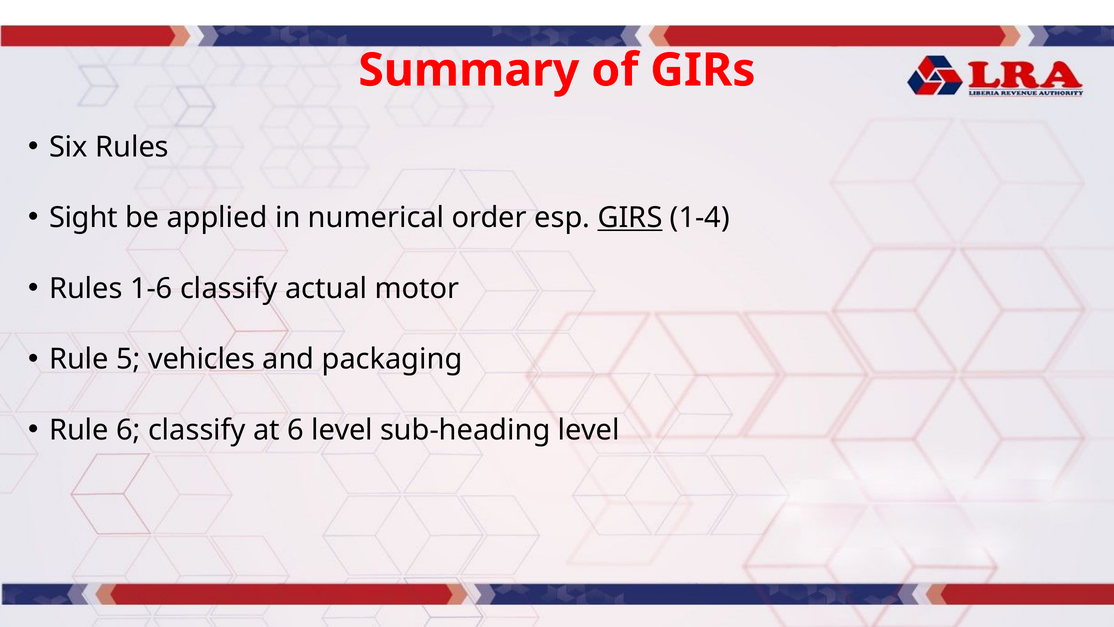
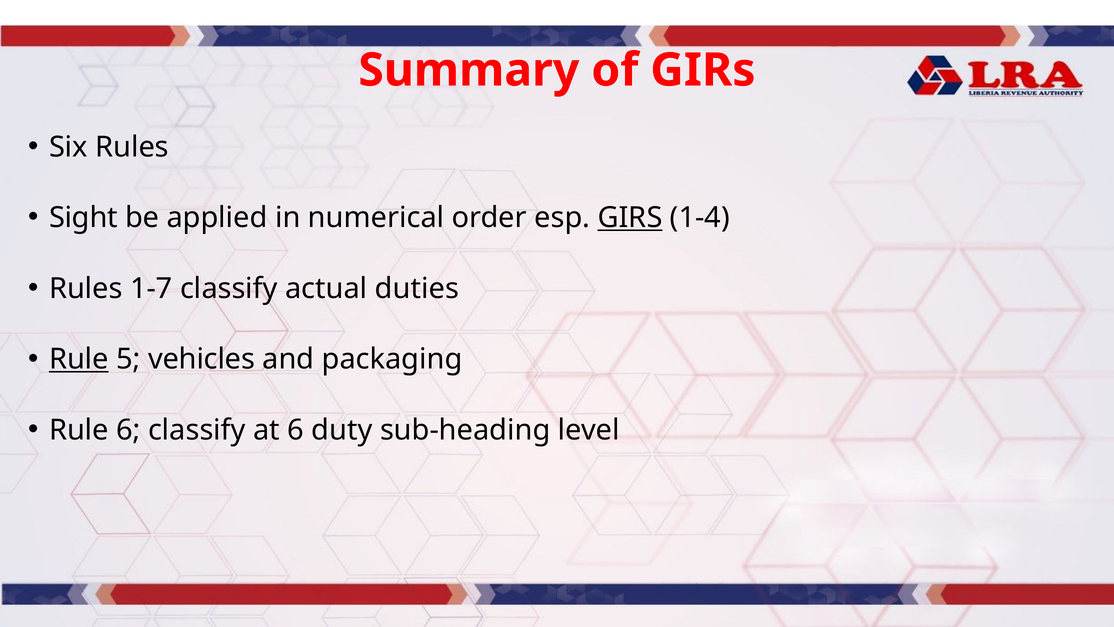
1-6: 1-6 -> 1-7 (151, 288)
motor: motor -> duties (417, 288)
Rule underline: none -> present (79, 359)
6 level: level -> duty (342, 430)
